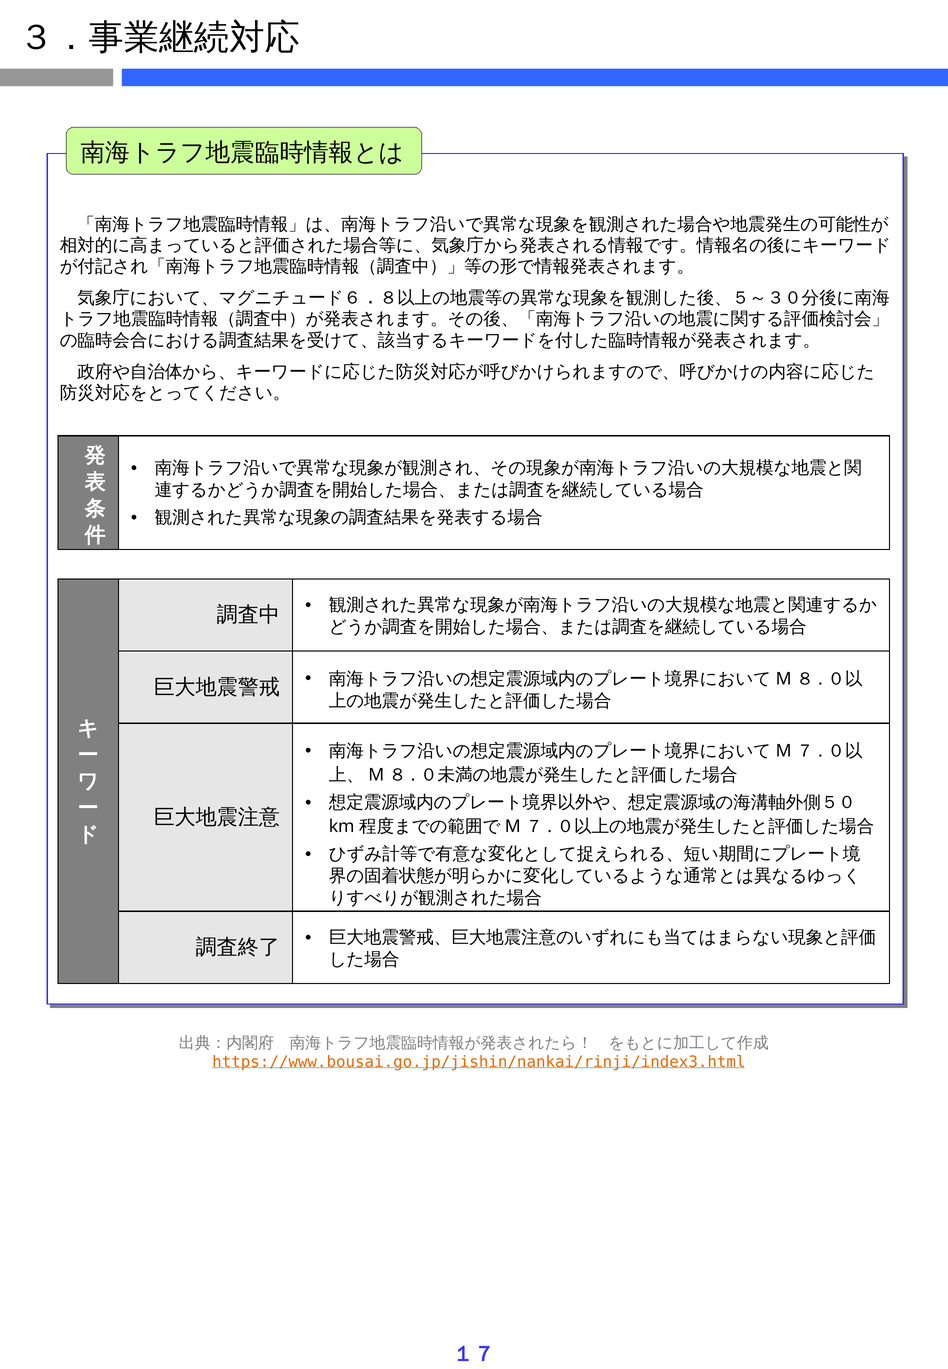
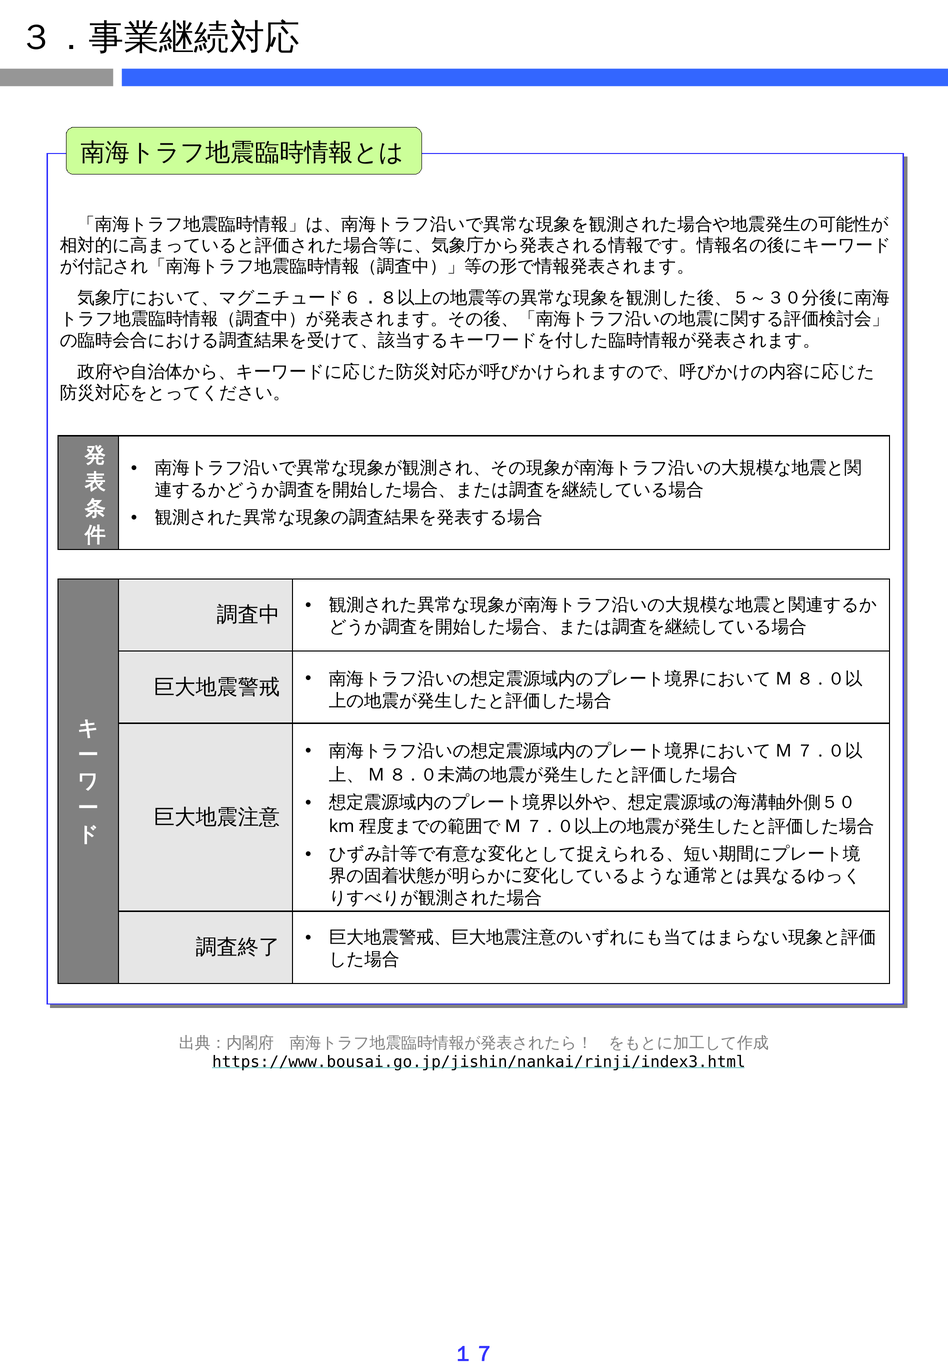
https://www.bousai.go.jp/jishin/nankai/rinji/index3.html colour: orange -> black (479, 1062)
